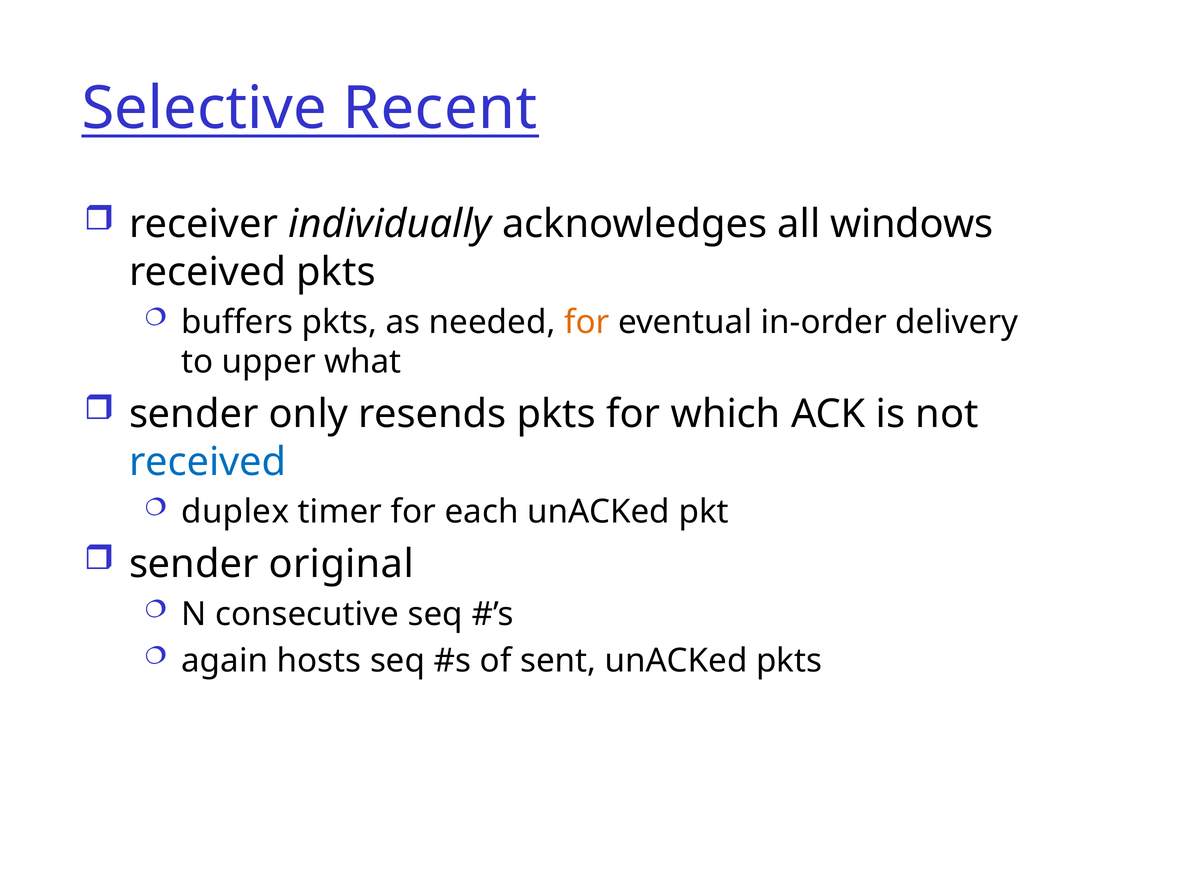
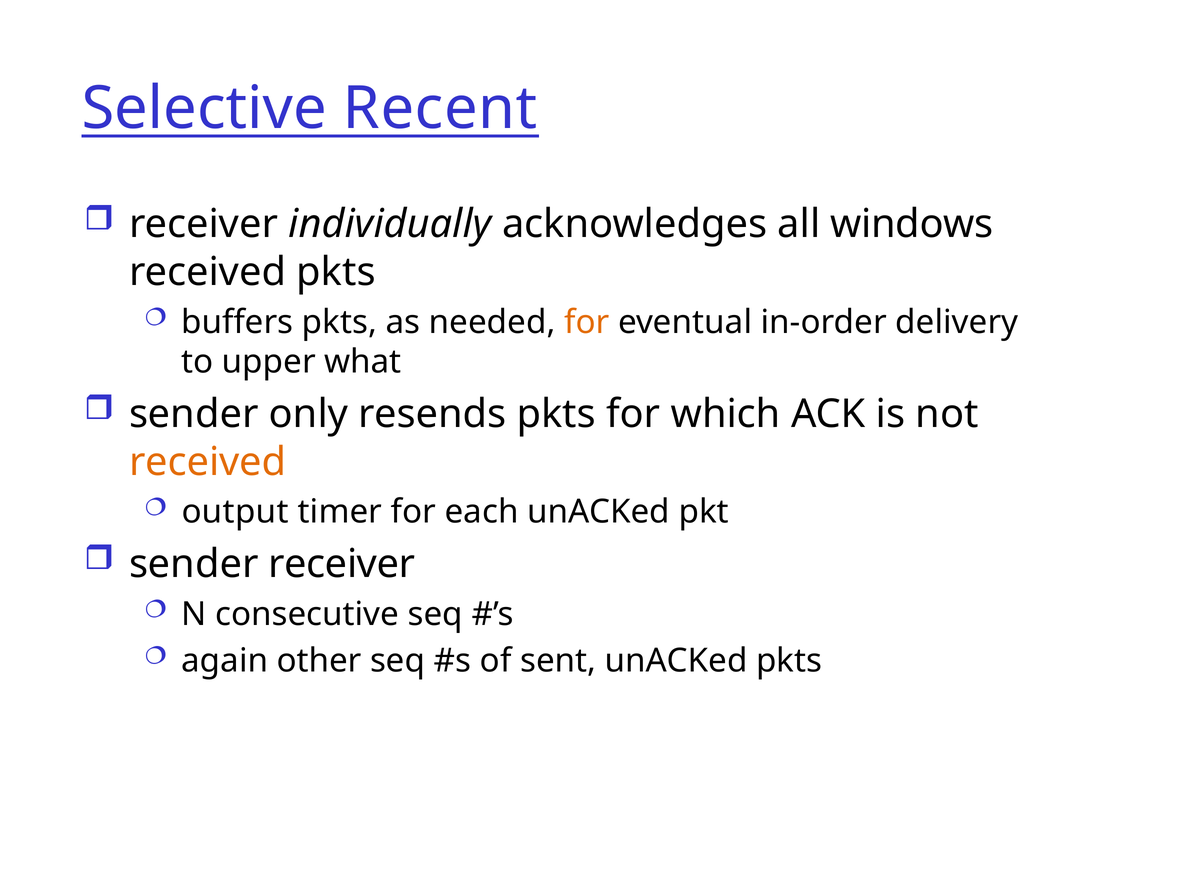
received colour: blue -> orange (208, 462)
duplex: duplex -> output (235, 512)
sender original: original -> receiver (342, 564)
hosts: hosts -> other (319, 661)
